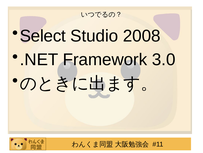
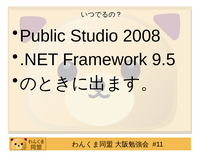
Select: Select -> Public (43, 36)
3.0: 3.0 -> 9.5 (164, 59)
